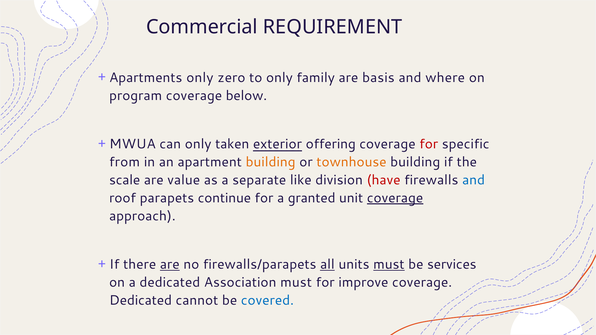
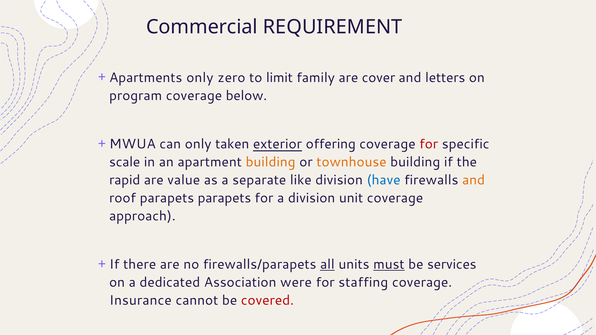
to only: only -> limit (279, 78)
basis: basis -> cover (379, 78)
where: where -> letters (445, 78)
from: from -> scale (125, 162)
scale: scale -> rapid (125, 180)
have colour: red -> blue (384, 180)
and colour: blue -> orange (474, 180)
parapets continue: continue -> parapets (224, 198)
a granted: granted -> division (312, 198)
coverage underline: present -> none (395, 198)
are underline: present -> none (170, 265)
Association must: must -> were (296, 283)
improve: improve -> staffing (363, 283)
Dedicated: Dedicated -> Insurance (140, 301)
covered colour: blue -> red (267, 301)
